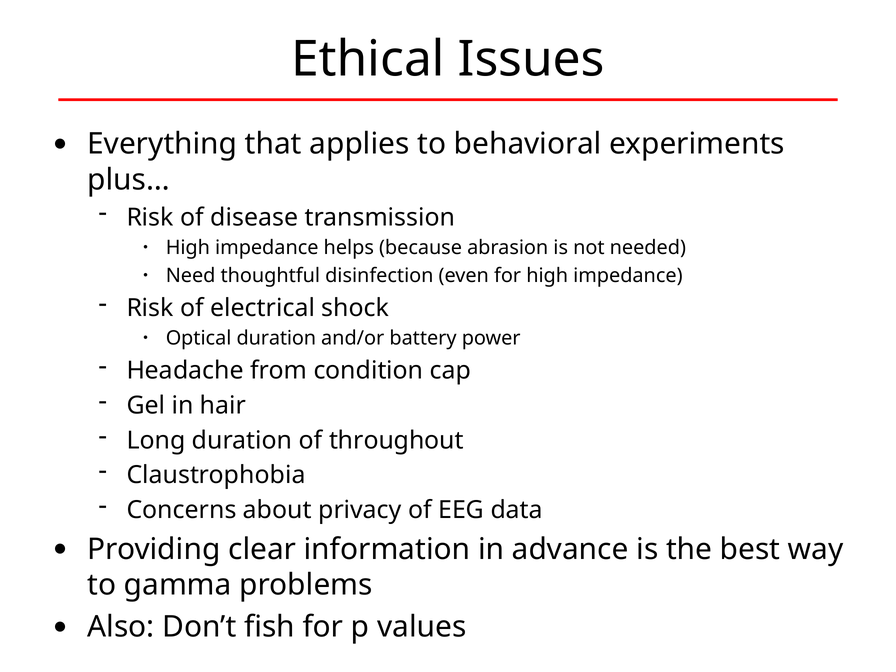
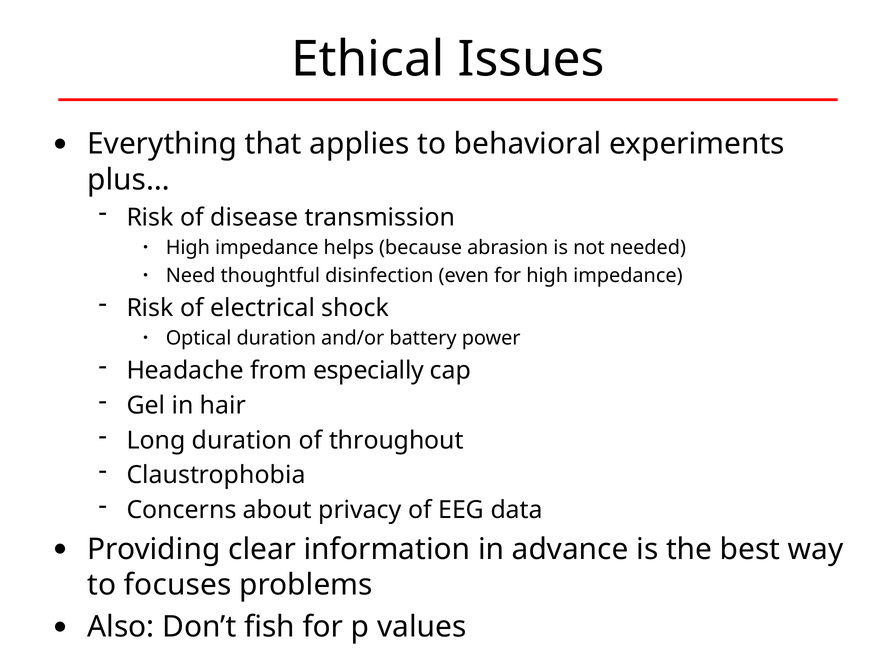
condition: condition -> especially (369, 371)
gamma: gamma -> focuses (178, 585)
